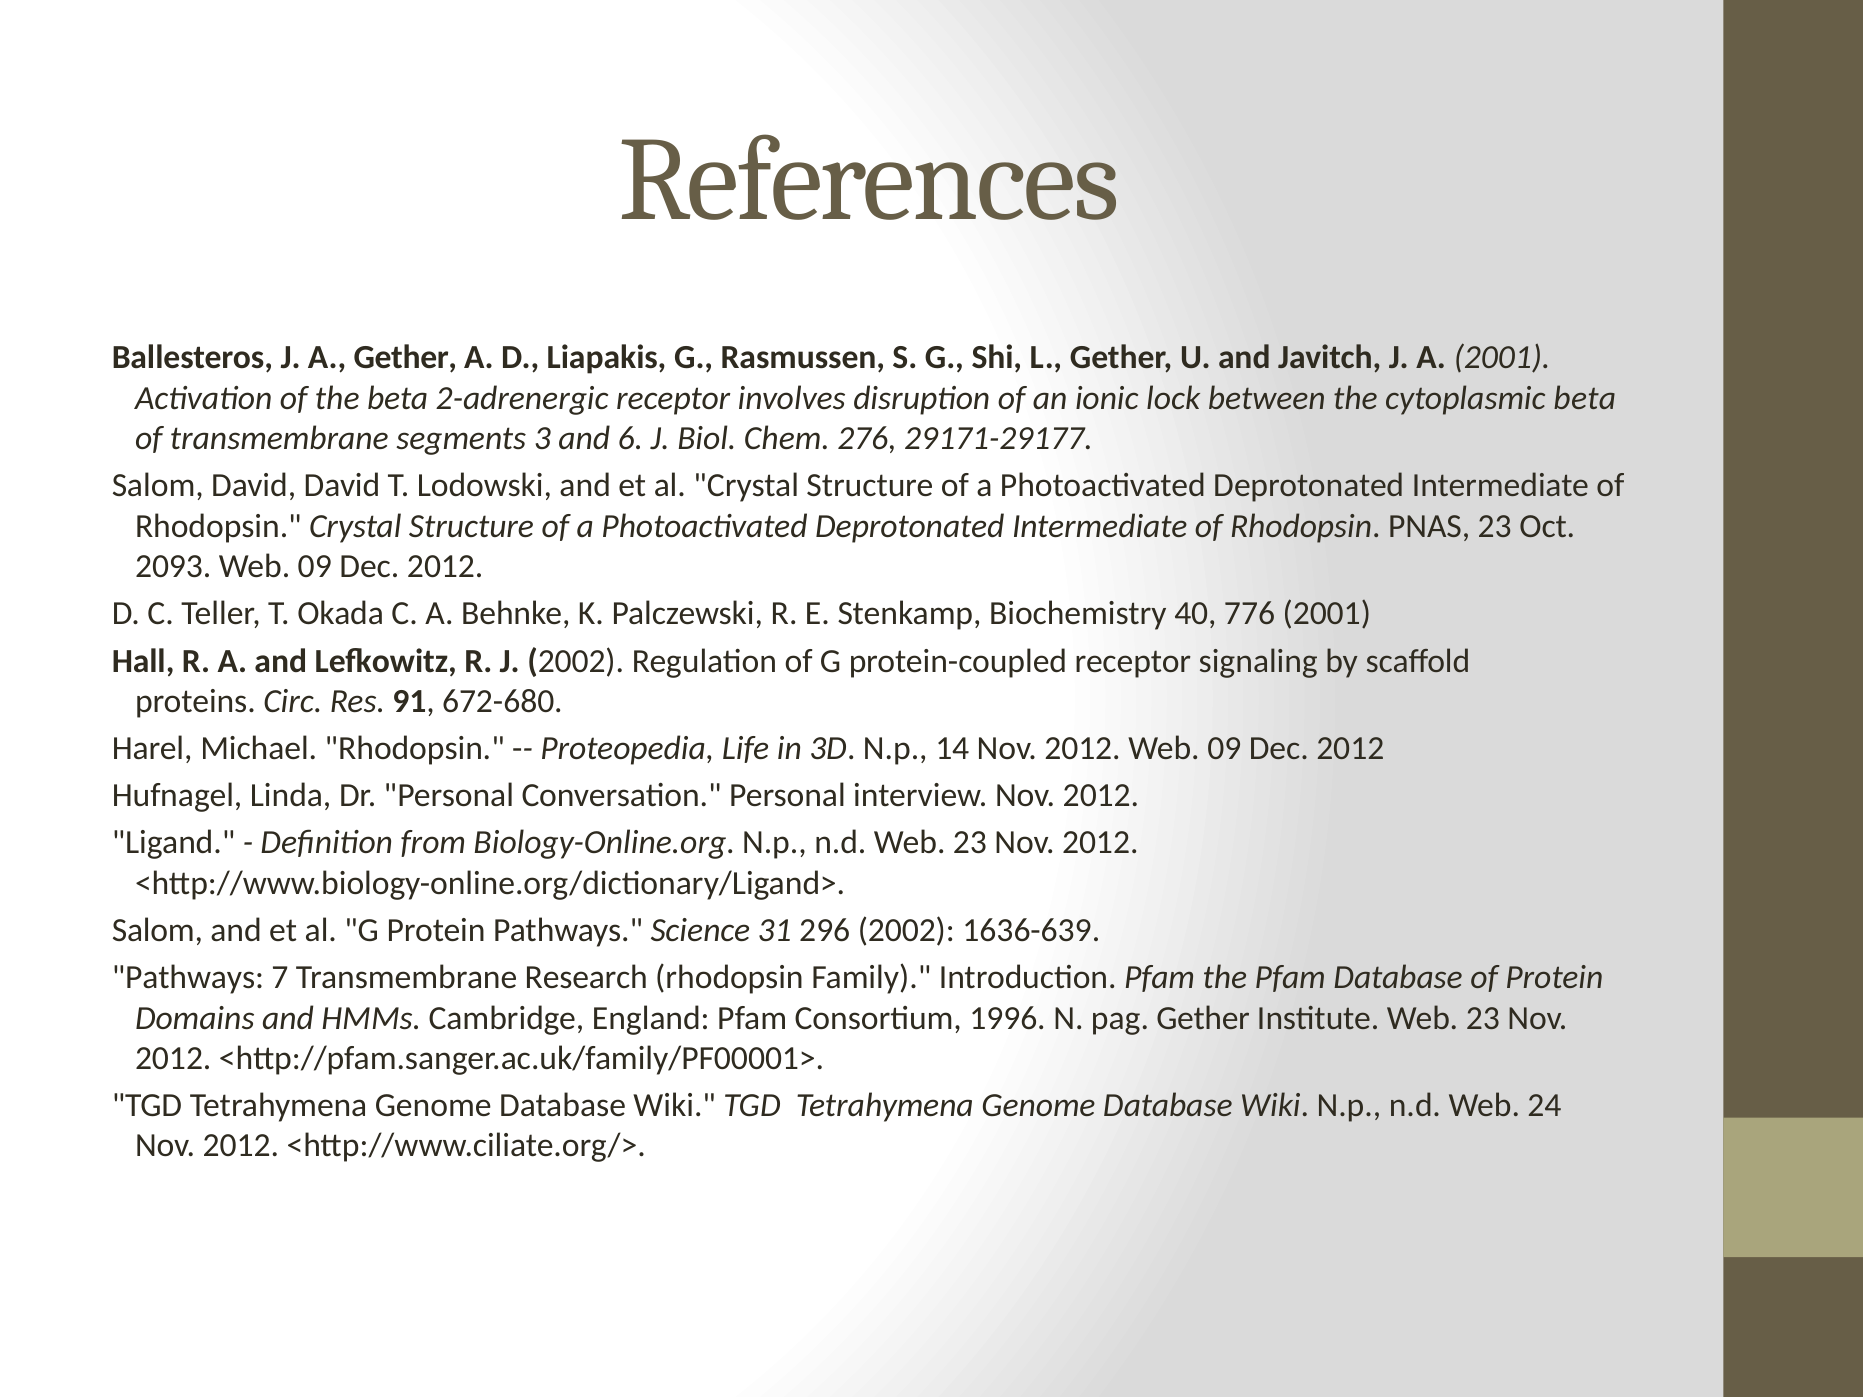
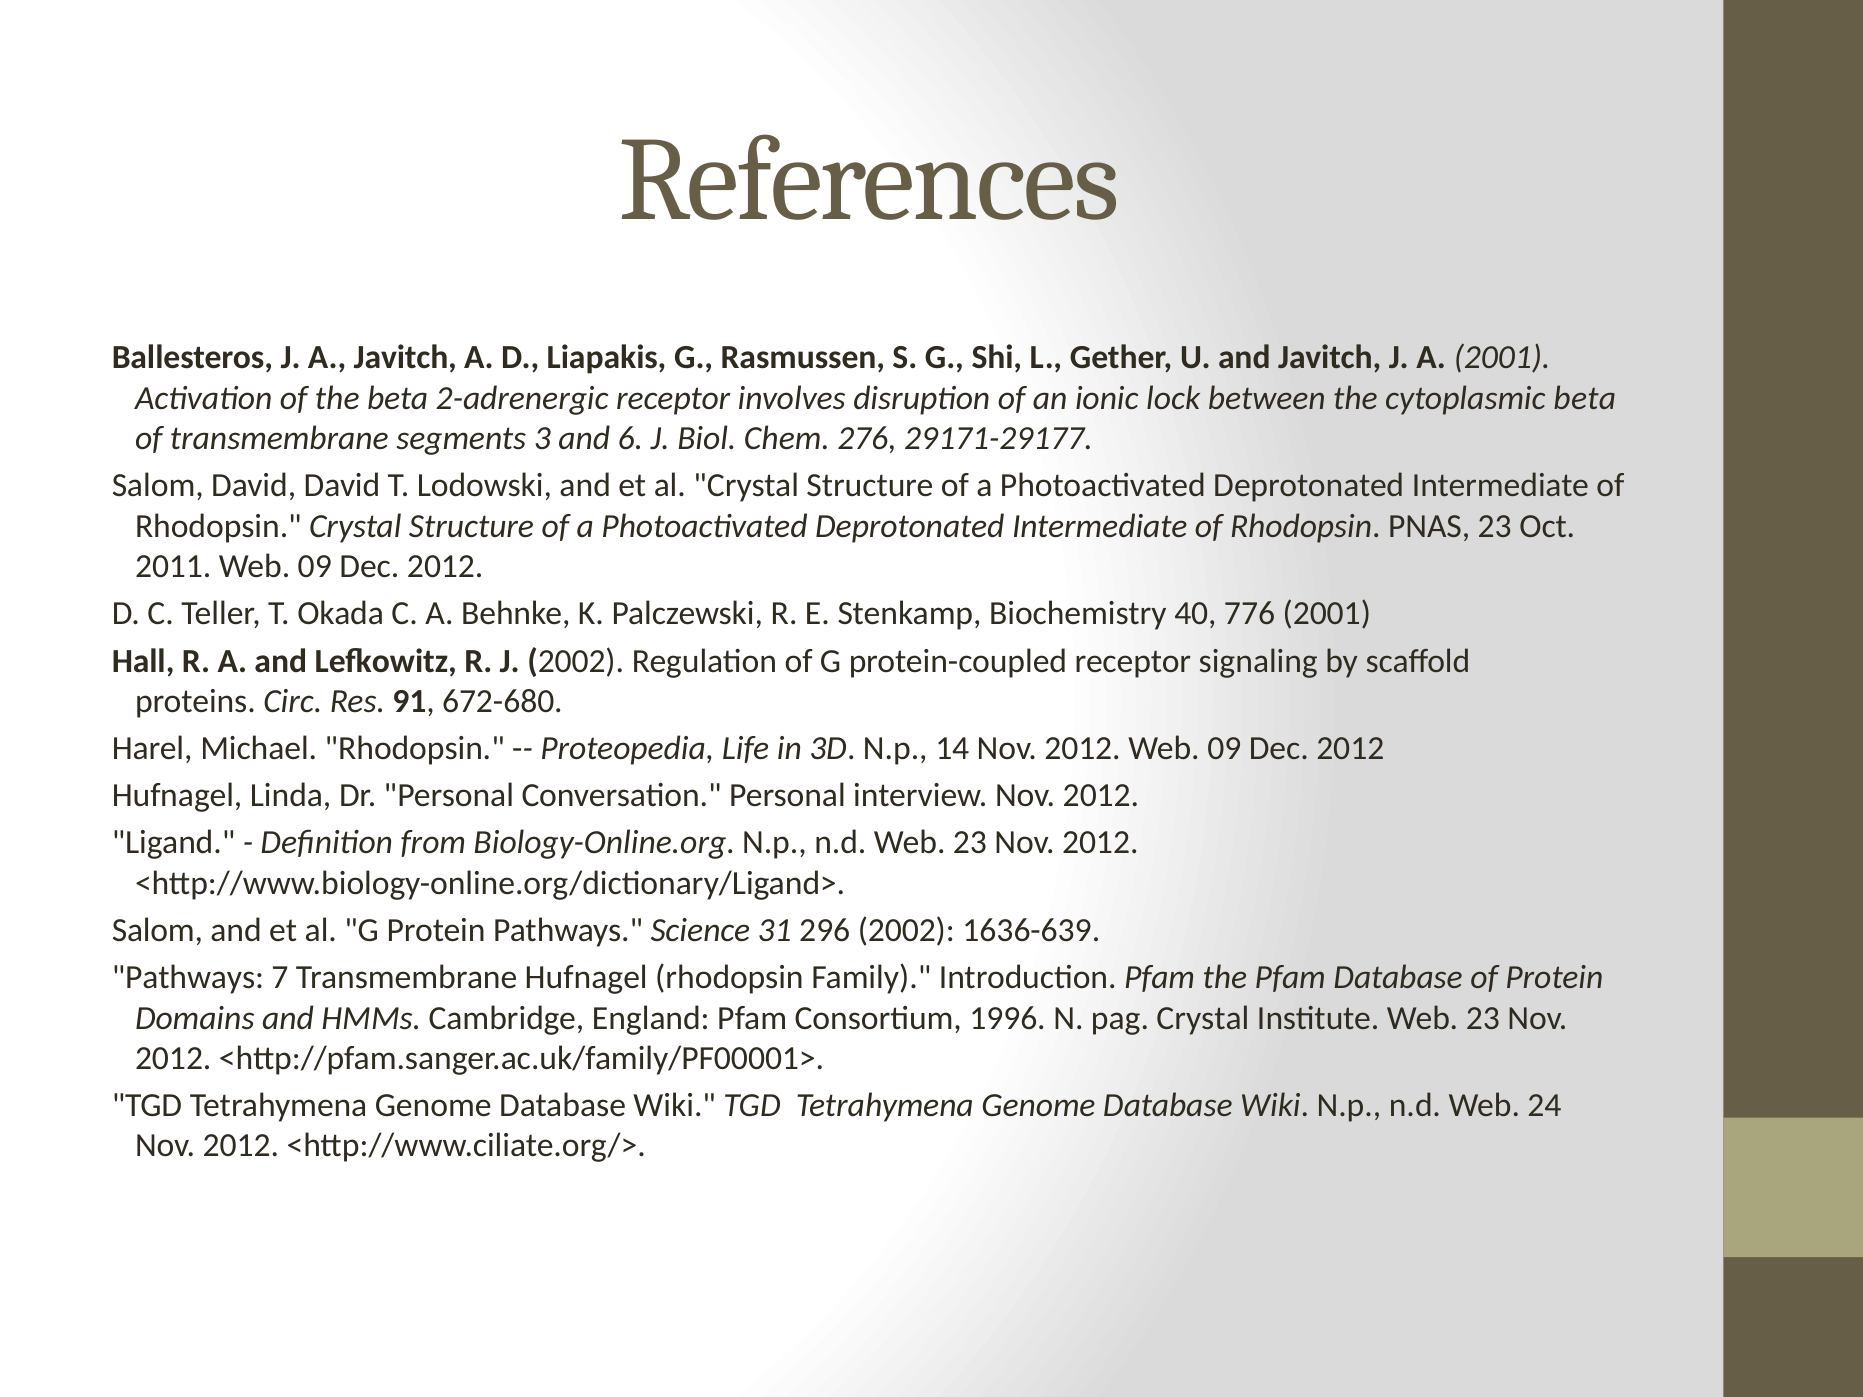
A Gether: Gether -> Javitch (405, 358)
2093: 2093 -> 2011 (173, 567)
Transmembrane Research: Research -> Hufnagel (586, 978)
pag Gether: Gether -> Crystal (1203, 1018)
